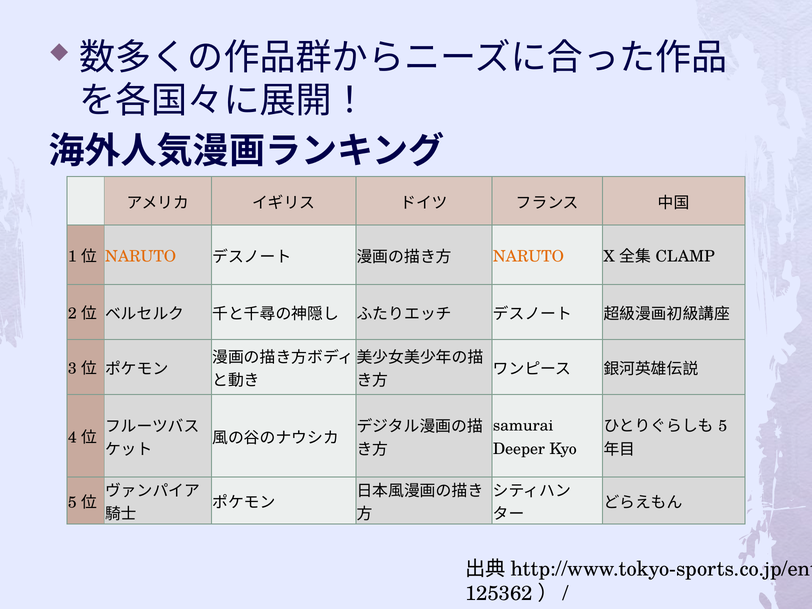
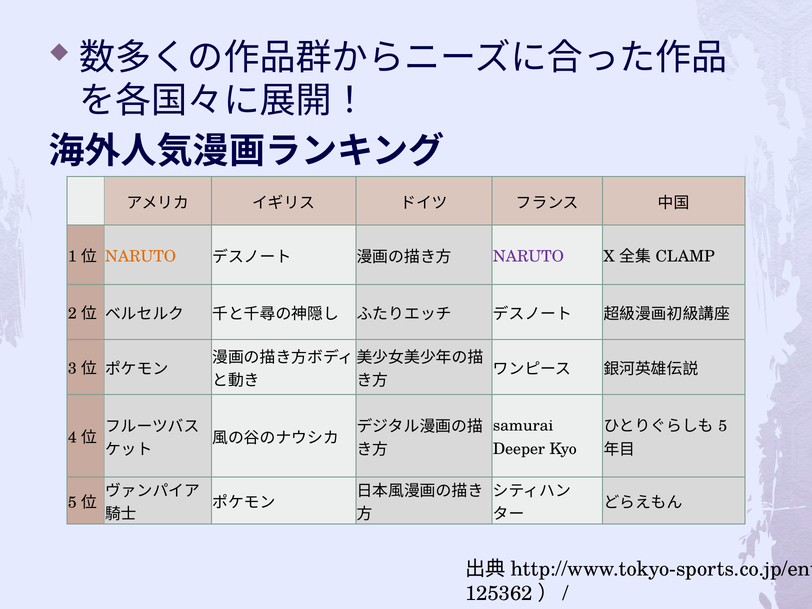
NARUTO colour: orange -> purple (528, 256)
